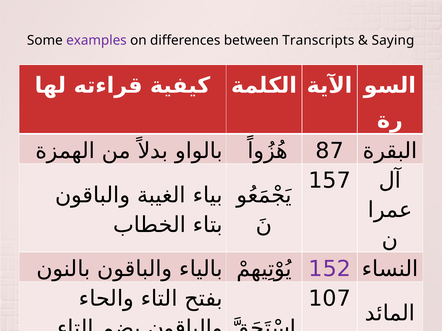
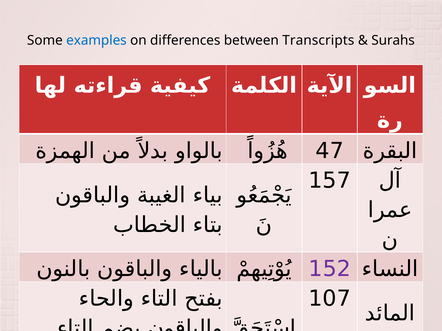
examples colour: purple -> blue (96, 40)
Saying: Saying -> Surahs (393, 40)
87: 87 -> 47 (330, 151)
